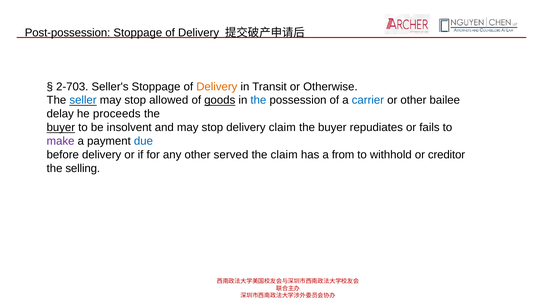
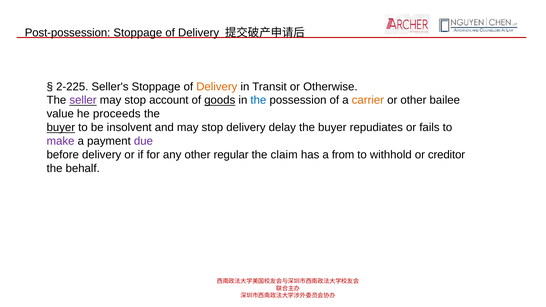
2-703: 2-703 -> 2-225 (72, 87)
seller colour: blue -> purple (83, 100)
allowed: allowed -> account (169, 100)
carrier colour: blue -> orange (368, 100)
delay: delay -> value (60, 114)
delivery claim: claim -> delay (282, 128)
due colour: blue -> purple (143, 141)
served: served -> regular (231, 155)
selling: selling -> behalf (83, 169)
